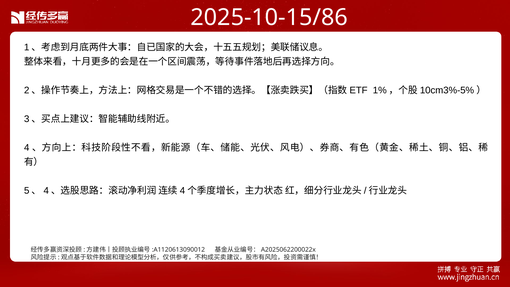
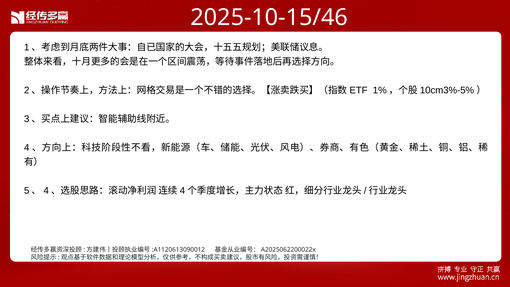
2025-10-15/86: 2025-10-15/86 -> 2025-10-15/46 (269, 18)
